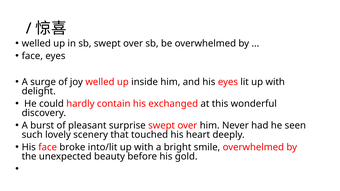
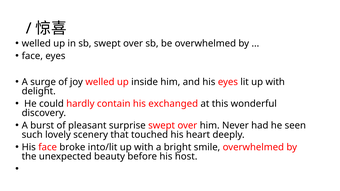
gold: gold -> host (186, 157)
